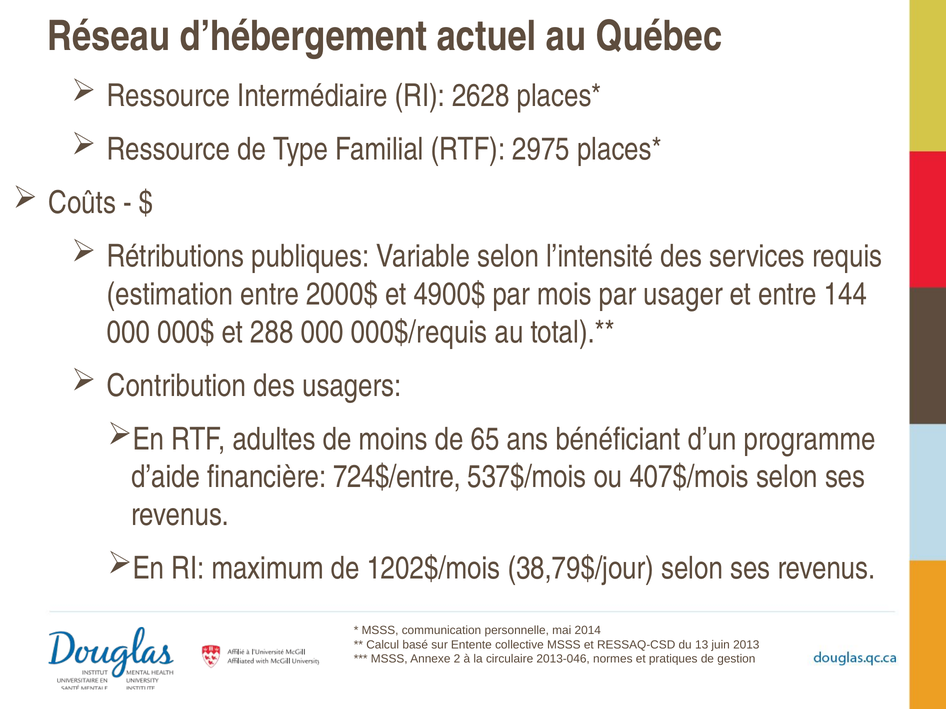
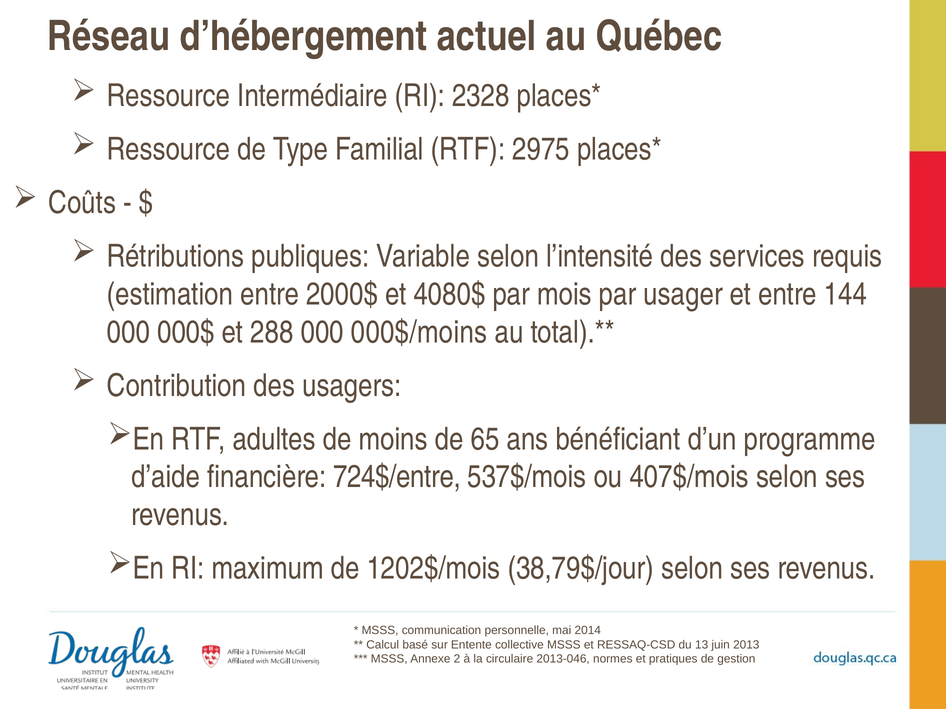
2628: 2628 -> 2328 (481, 96)
4900$: 4900$ -> 4080$ (450, 295)
000$/requis: 000$/requis -> 000$/moins (419, 332)
